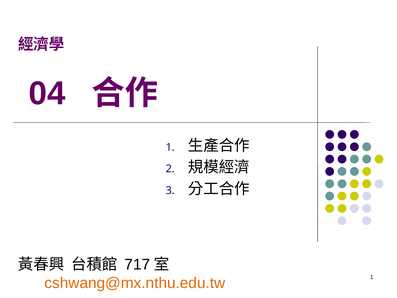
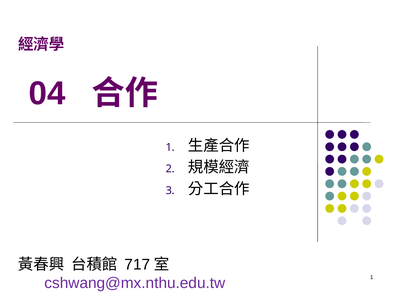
cshwang@mx.nthu.edu.tw colour: orange -> purple (135, 283)
